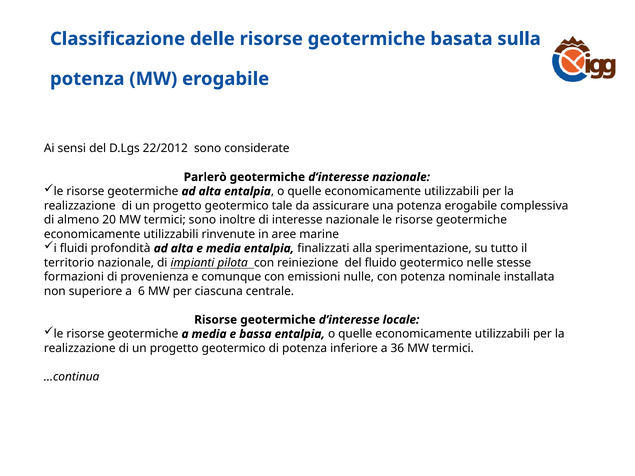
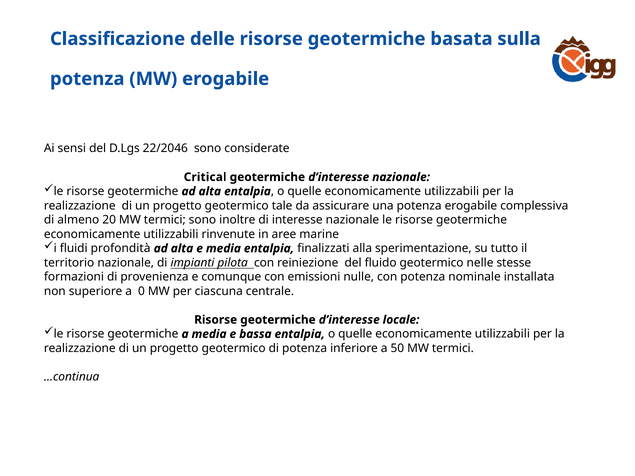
22/2012: 22/2012 -> 22/2046 (165, 149)
Parlerò: Parlerò -> Critical (205, 177)
6: 6 -> 0 (142, 291)
36: 36 -> 50 (397, 348)
